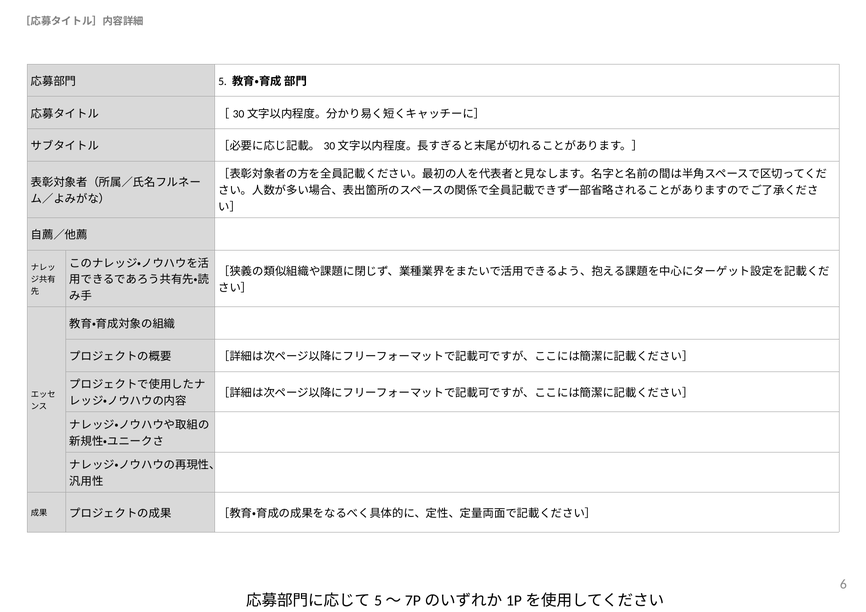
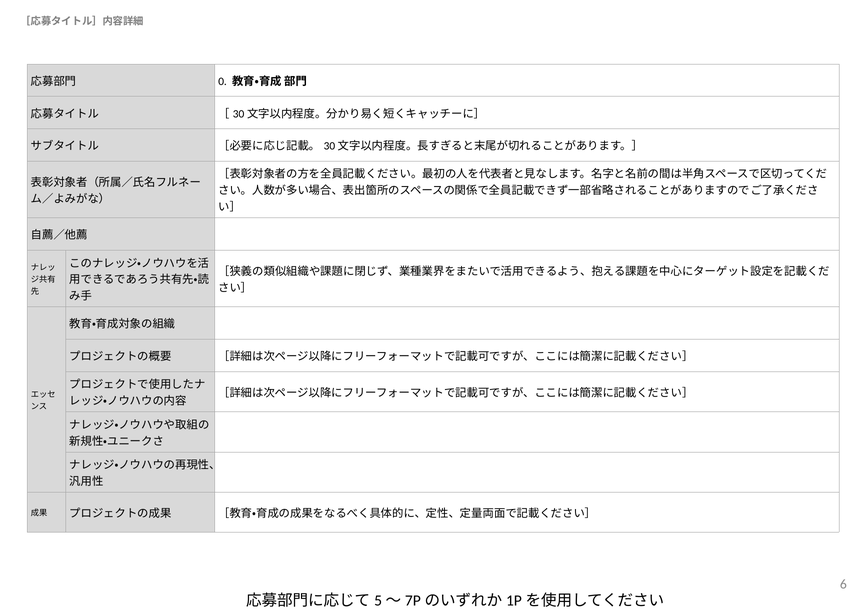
5: 5 -> 0 (223, 81)
